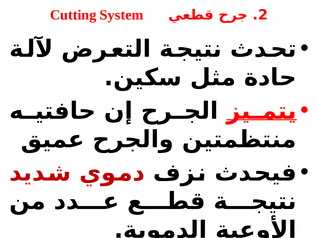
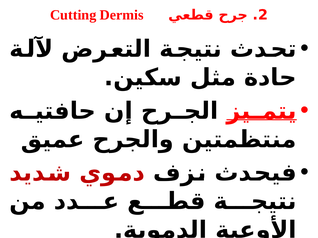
System: System -> Dermis (122, 15)
